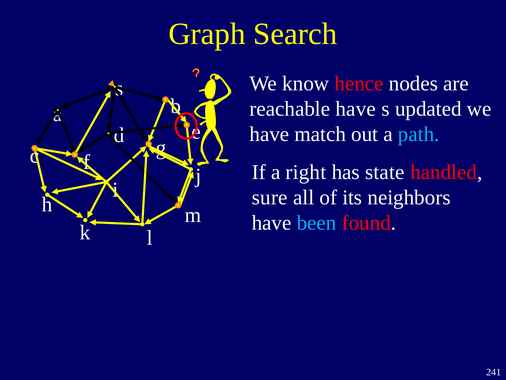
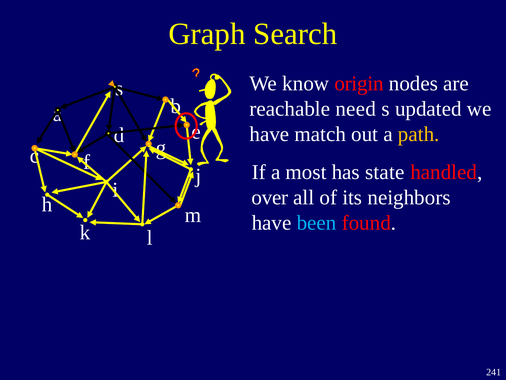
hence: hence -> origin (359, 83)
reachable have: have -> need (356, 109)
path colour: light blue -> yellow (419, 134)
right: right -> most (306, 172)
sure: sure -> over (270, 197)
